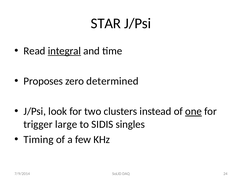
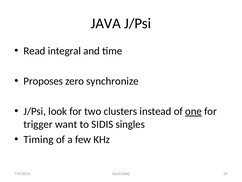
STAR: STAR -> JAVA (106, 23)
integral underline: present -> none (64, 51)
determined: determined -> synchronize (112, 81)
large: large -> want (66, 124)
